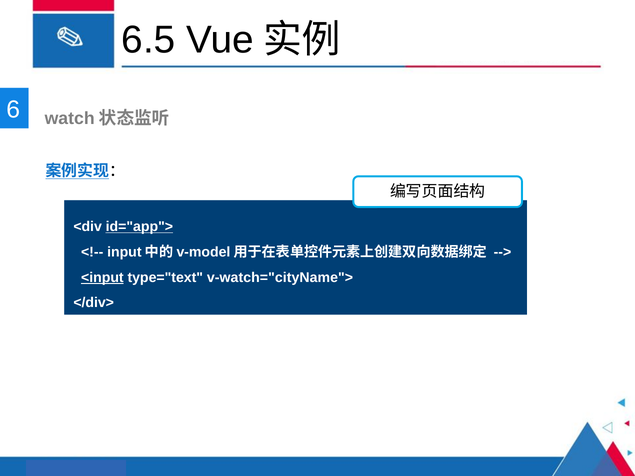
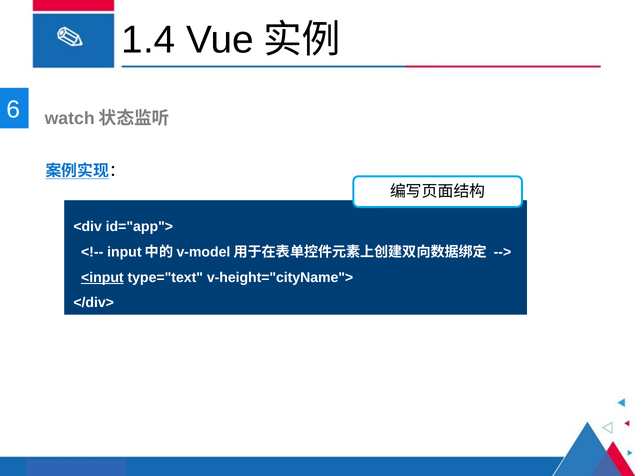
6.5: 6.5 -> 1.4 (148, 40)
id="app"> underline: present -> none (139, 227)
v-watch="cityName">: v-watch="cityName"> -> v-height="cityName"> (280, 278)
